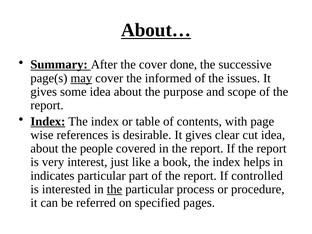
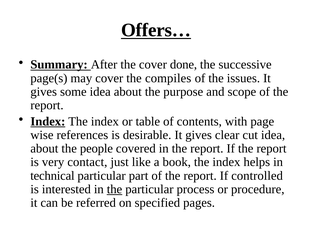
About…: About… -> Offers… (156, 30)
may underline: present -> none (81, 78)
informed: informed -> compiles (168, 78)
interest: interest -> contact (87, 162)
indicates: indicates -> technical (52, 176)
